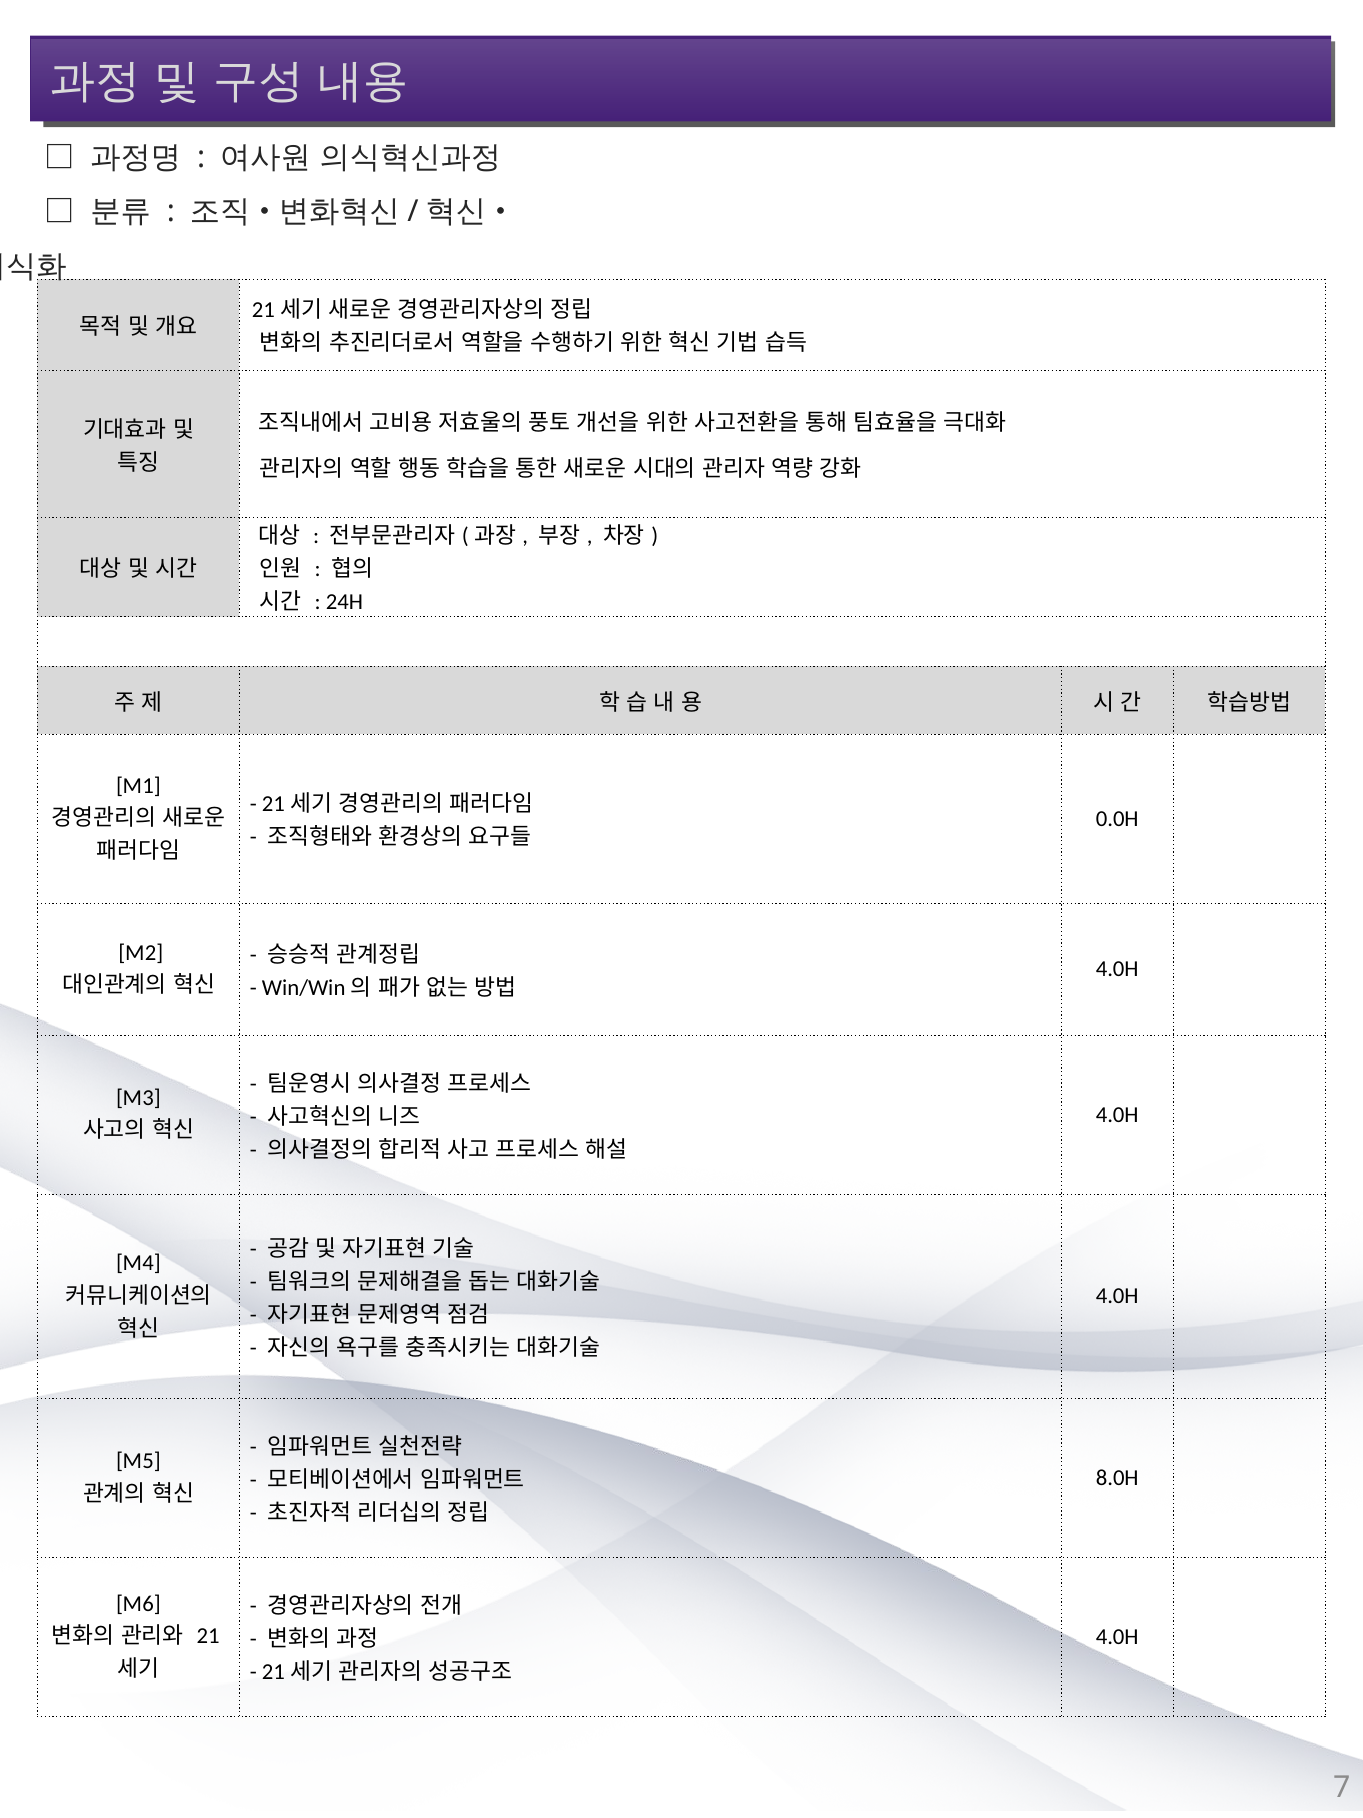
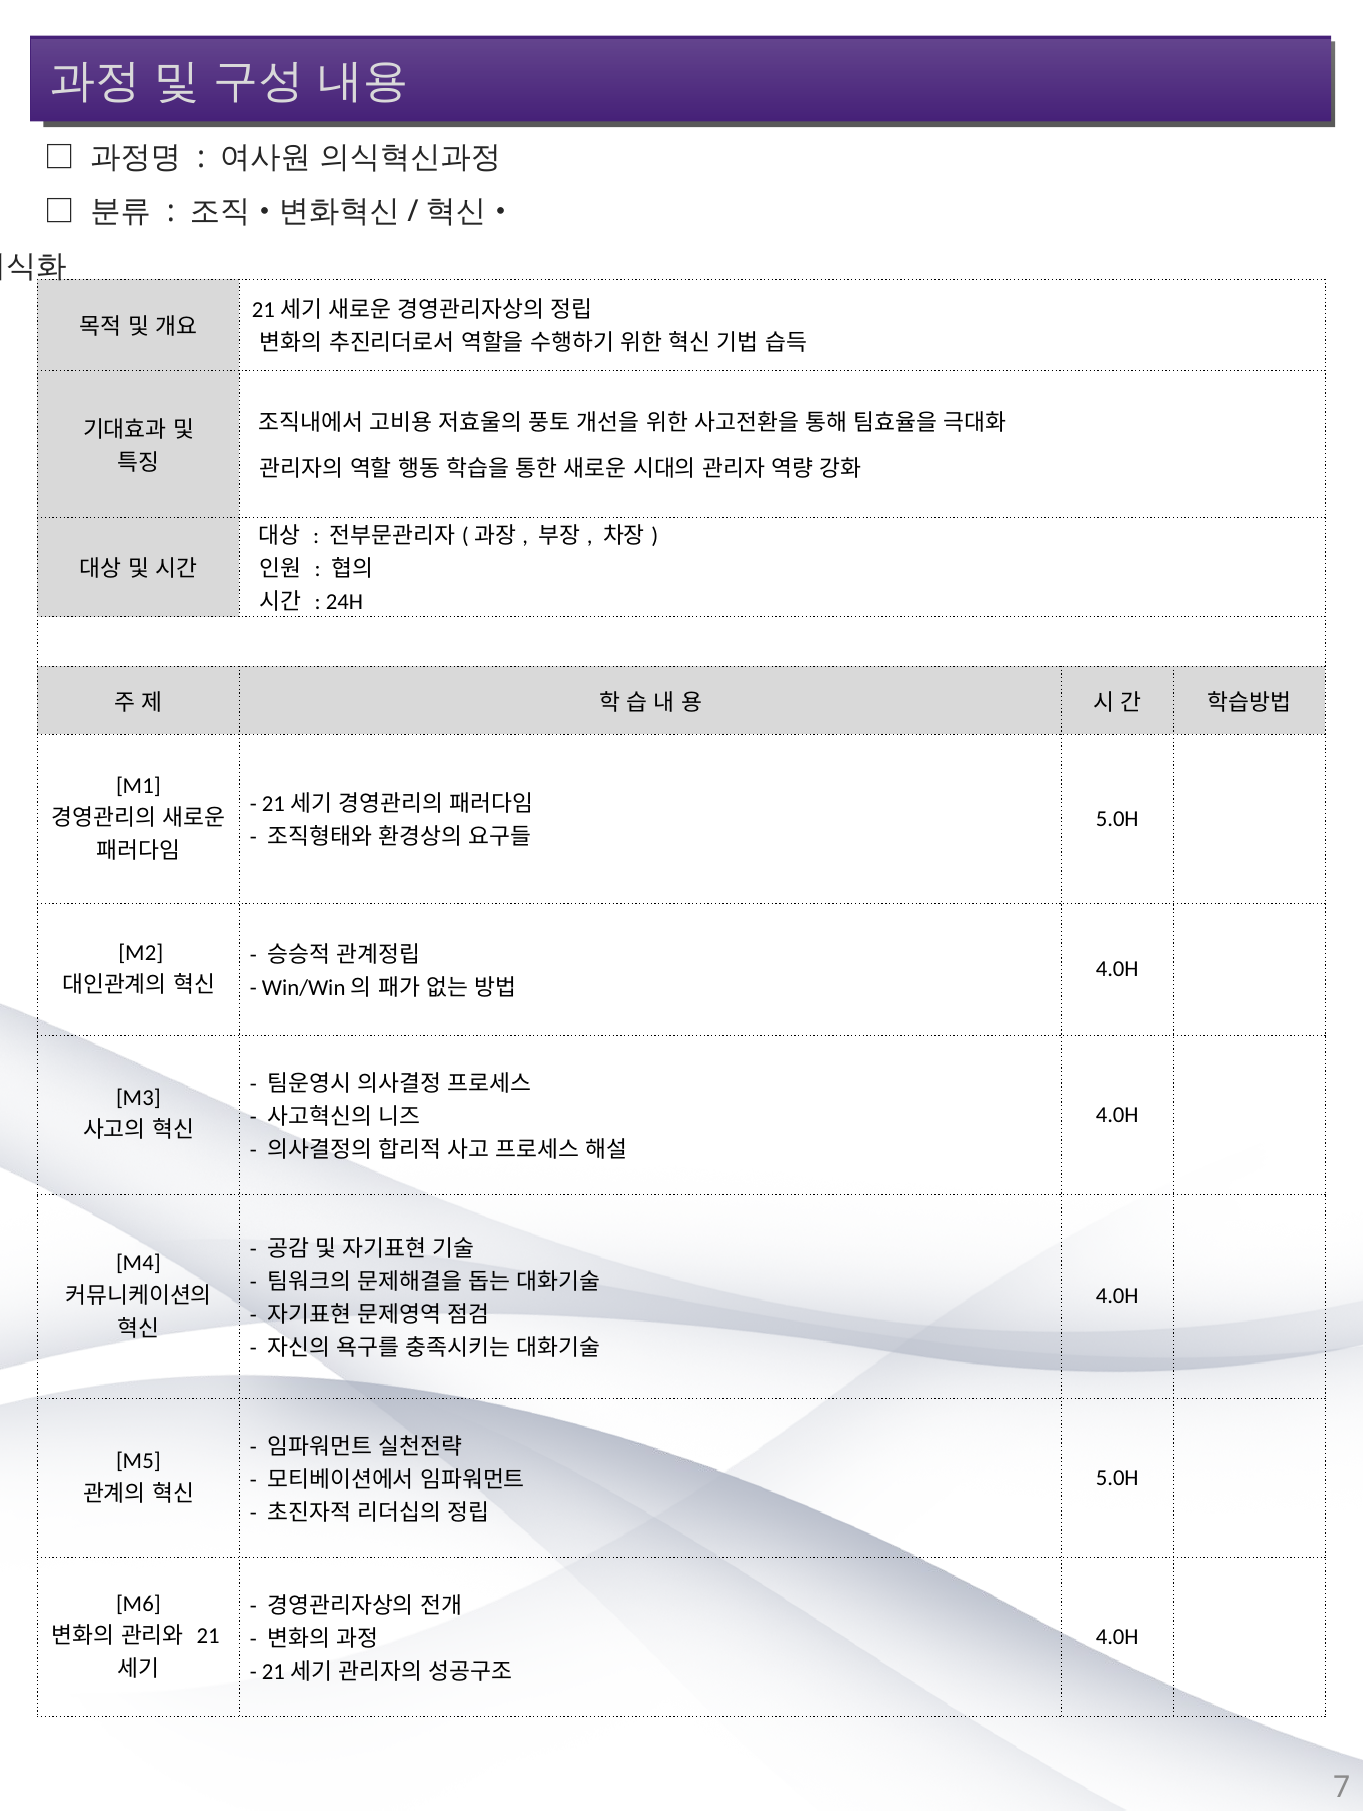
0.0H: 0.0H -> 5.0H (1117, 818)
8.0H: 8.0H -> 5.0H (1117, 1477)
